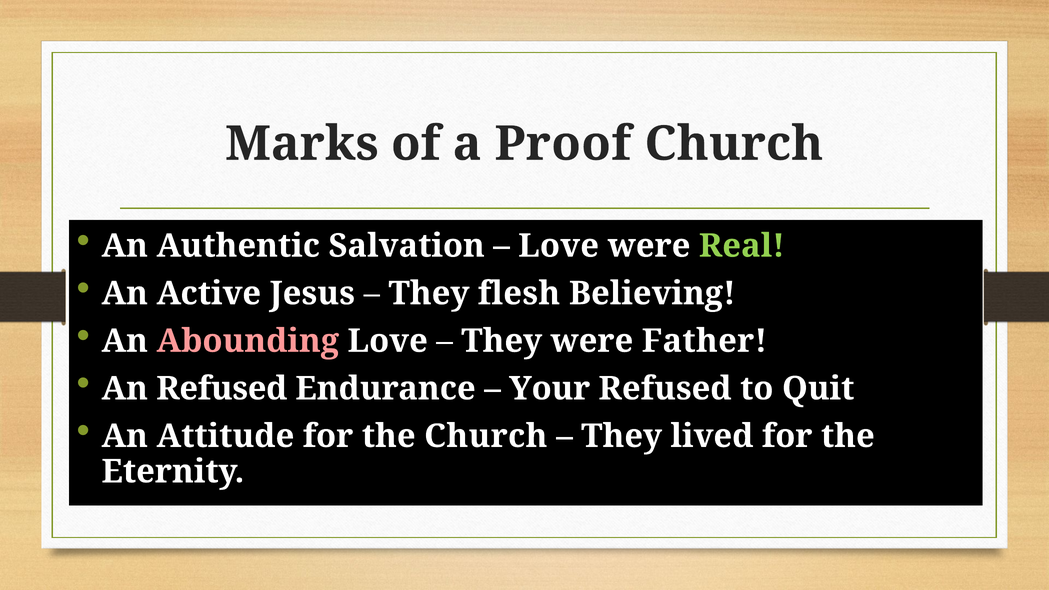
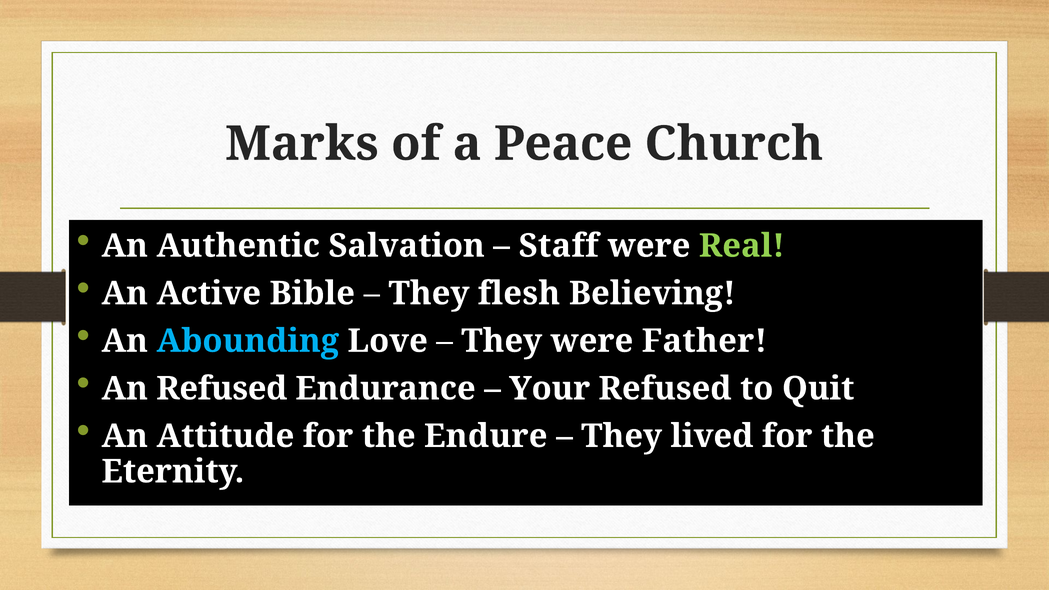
Proof: Proof -> Peace (563, 144)
Love: Love -> Staff (559, 246)
Jesus: Jesus -> Bible (312, 293)
Abounding colour: pink -> light blue (248, 341)
the Church: Church -> Endure (486, 436)
